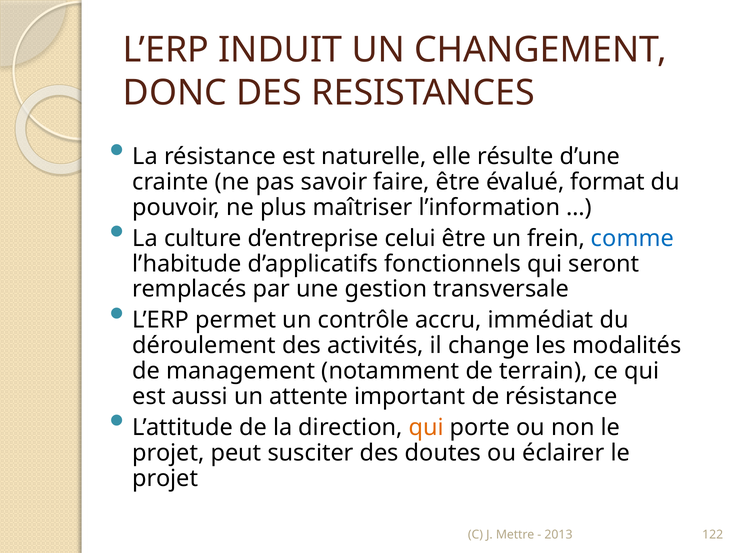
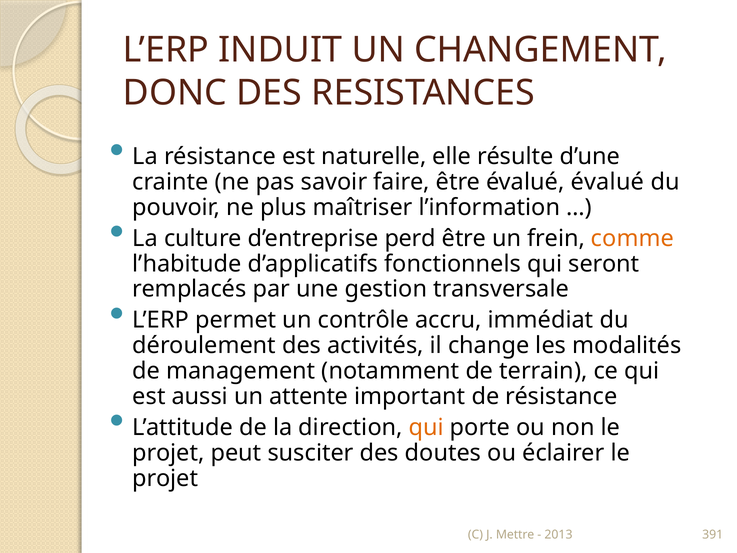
évalué format: format -> évalué (607, 182)
celui: celui -> perd (410, 238)
comme colour: blue -> orange (632, 238)
122: 122 -> 391 (713, 534)
